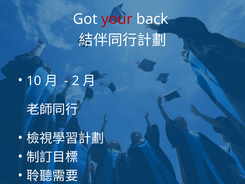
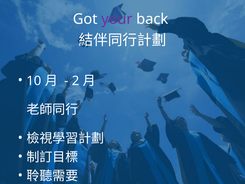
your colour: red -> purple (117, 19)
